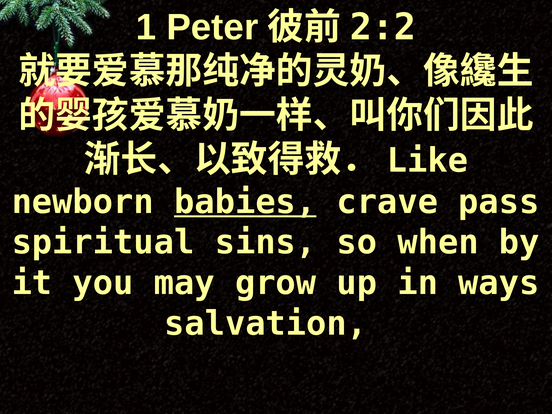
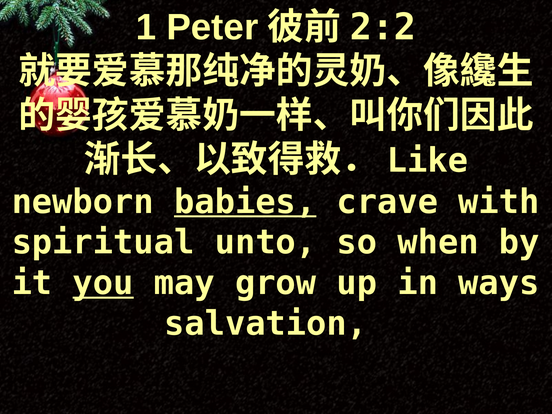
pass: pass -> with (499, 202)
sins: sins -> unto (265, 243)
you underline: none -> present (103, 283)
